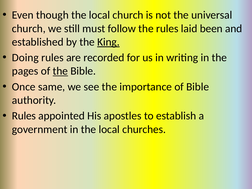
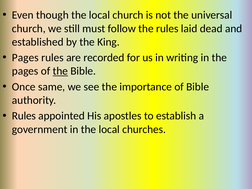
been: been -> dead (211, 29)
King underline: present -> none (108, 42)
Doing: Doing -> Pages (25, 58)
